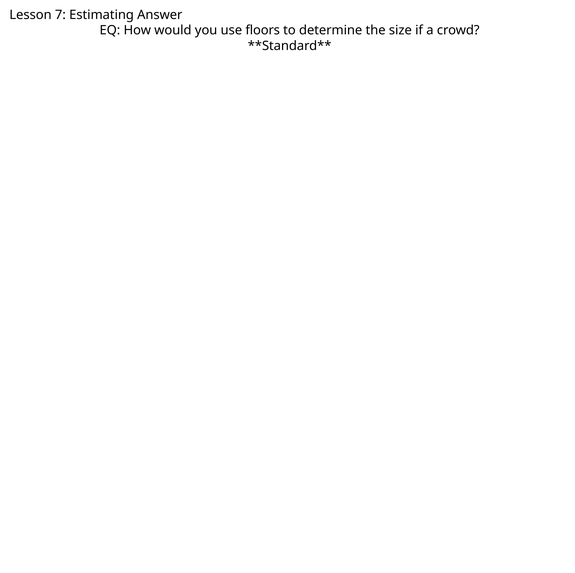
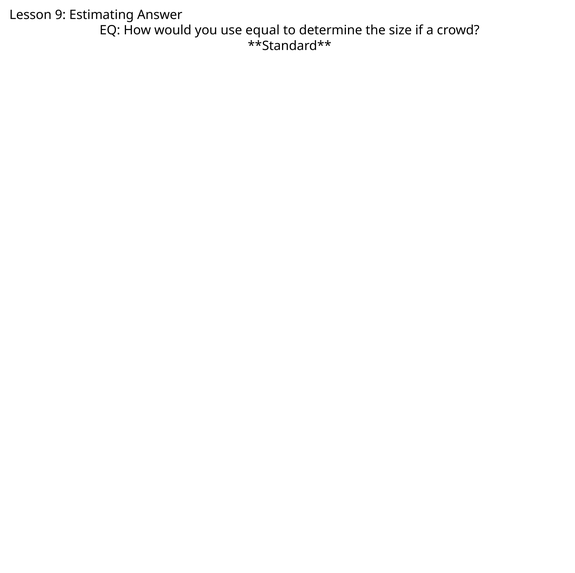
7: 7 -> 9 (60, 15)
floors: floors -> equal (263, 30)
